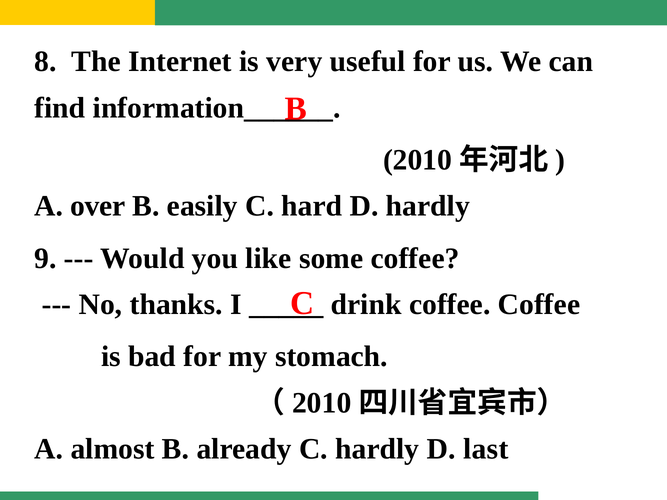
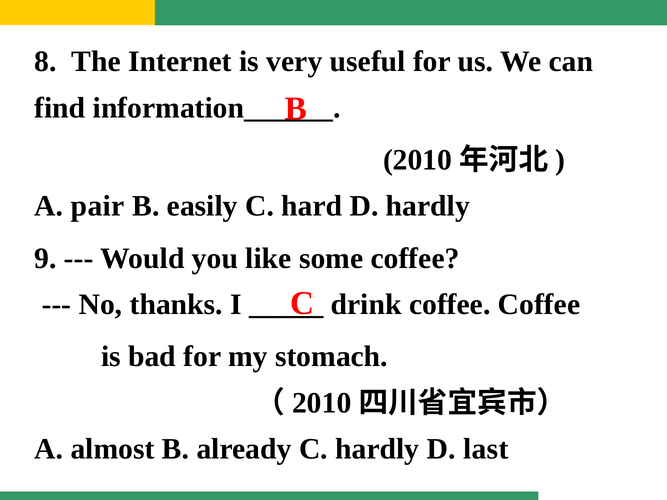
over: over -> pair (98, 206)
